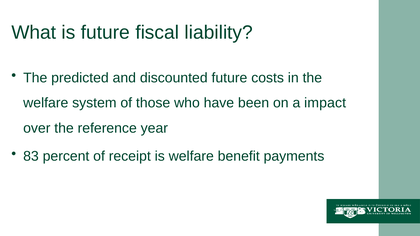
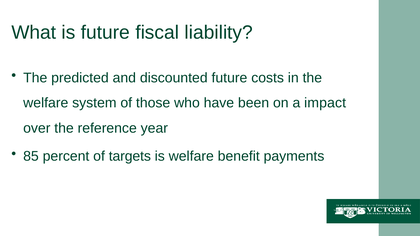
83: 83 -> 85 (31, 156)
receipt: receipt -> targets (130, 156)
